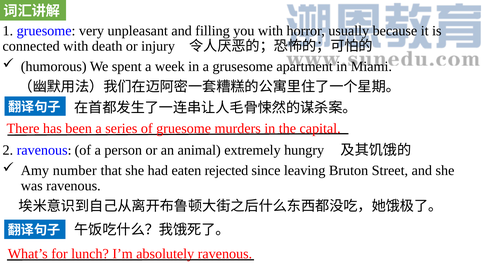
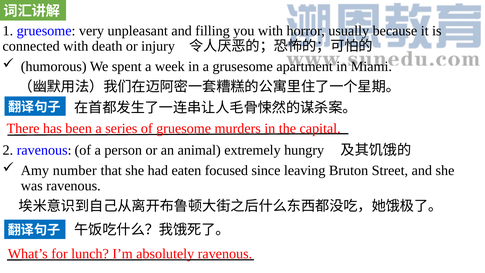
rejected: rejected -> focused (226, 170)
